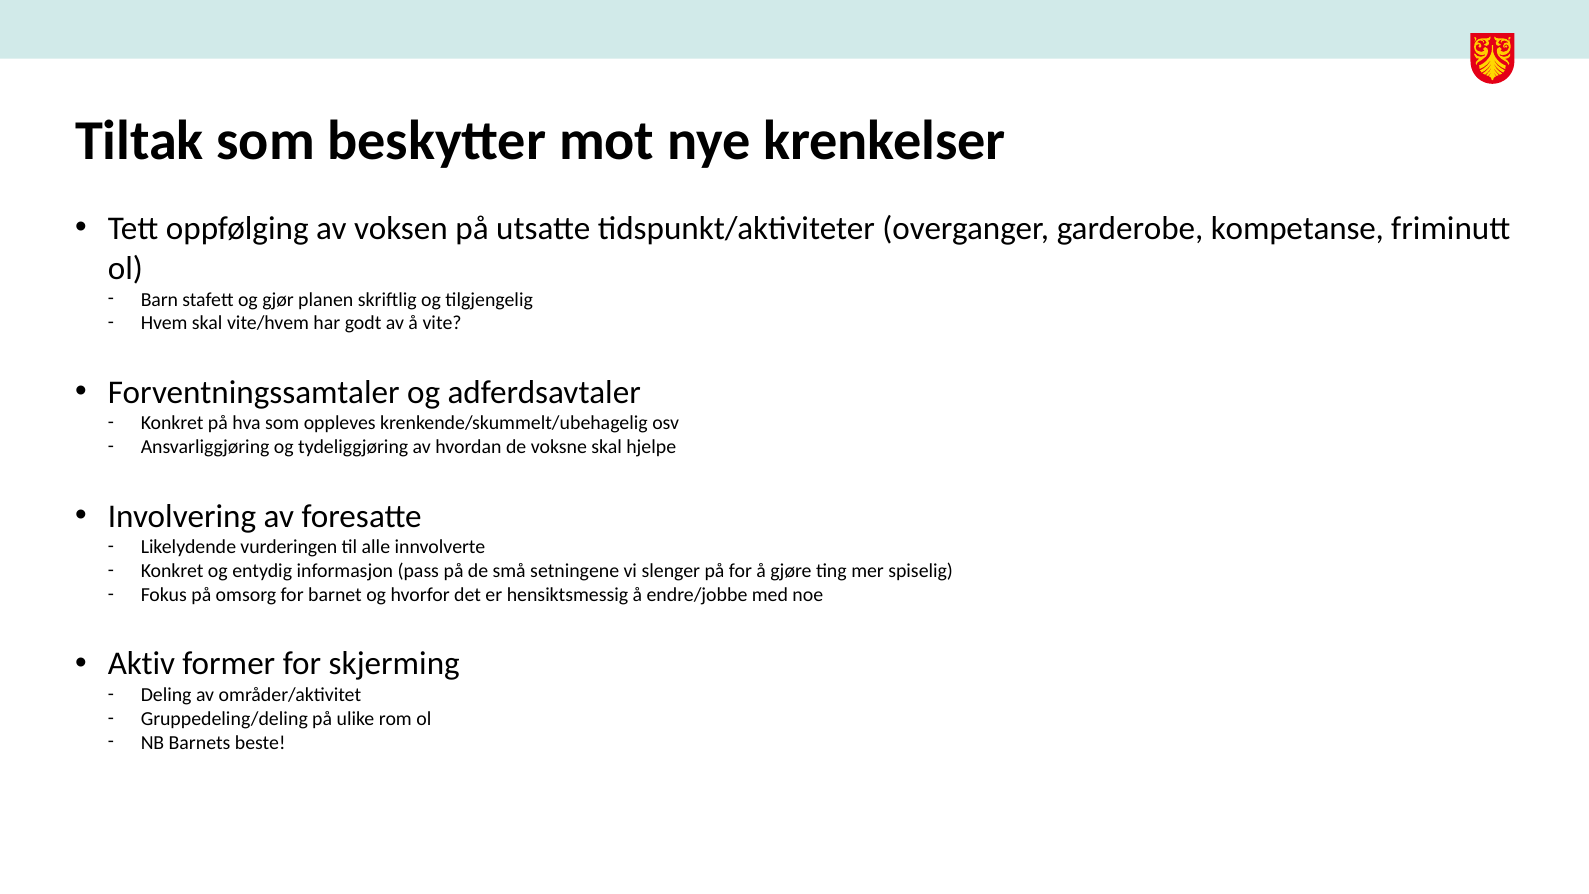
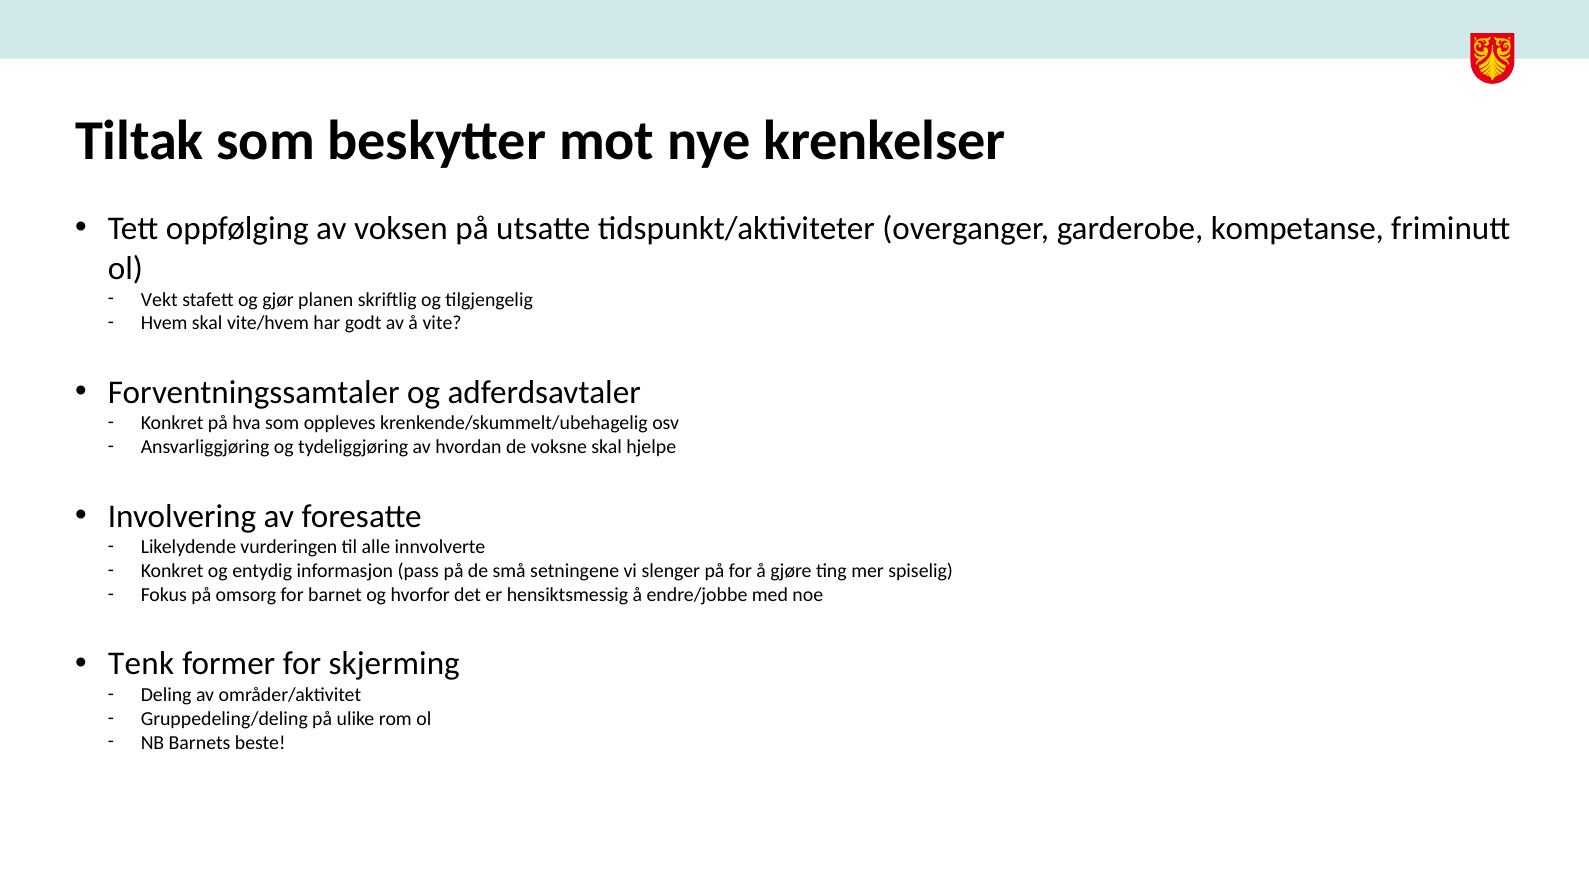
Barn: Barn -> Vekt (159, 299)
Aktiv: Aktiv -> Tenk (141, 664)
